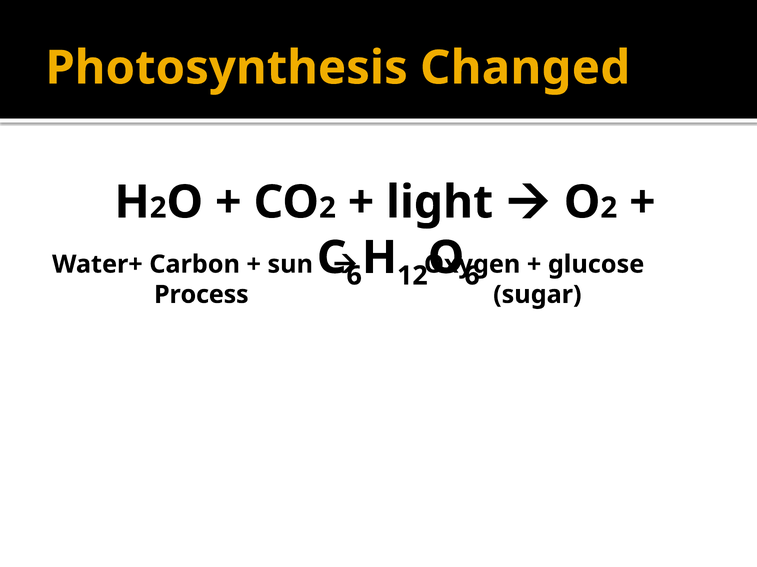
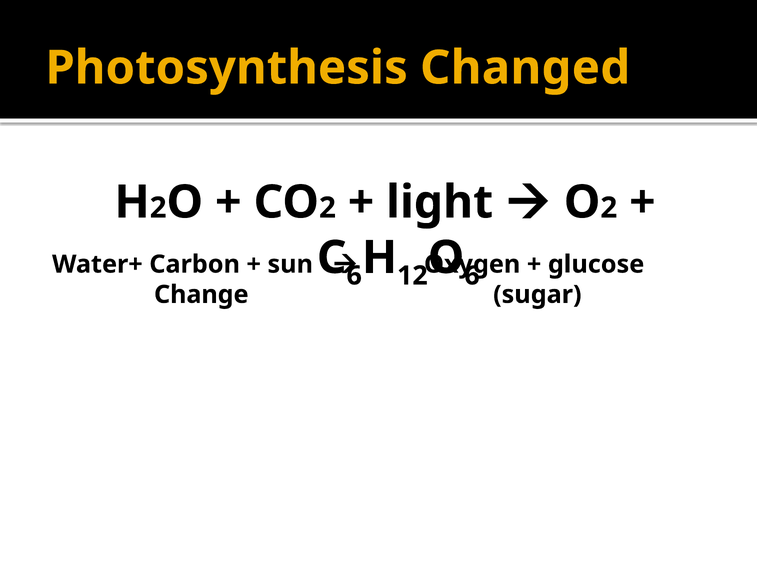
Process: Process -> Change (201, 295)
